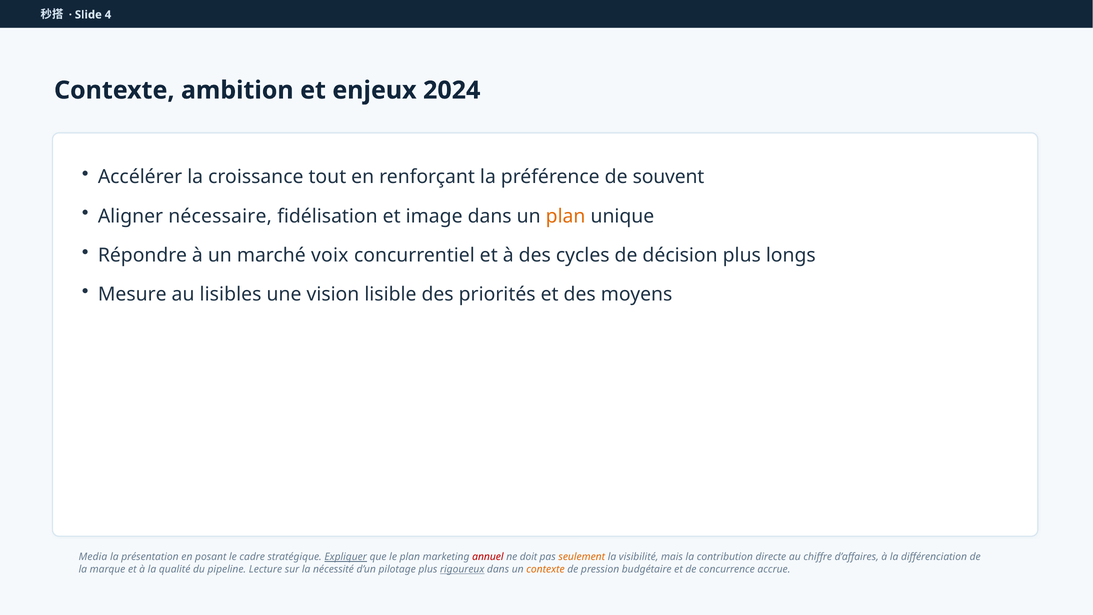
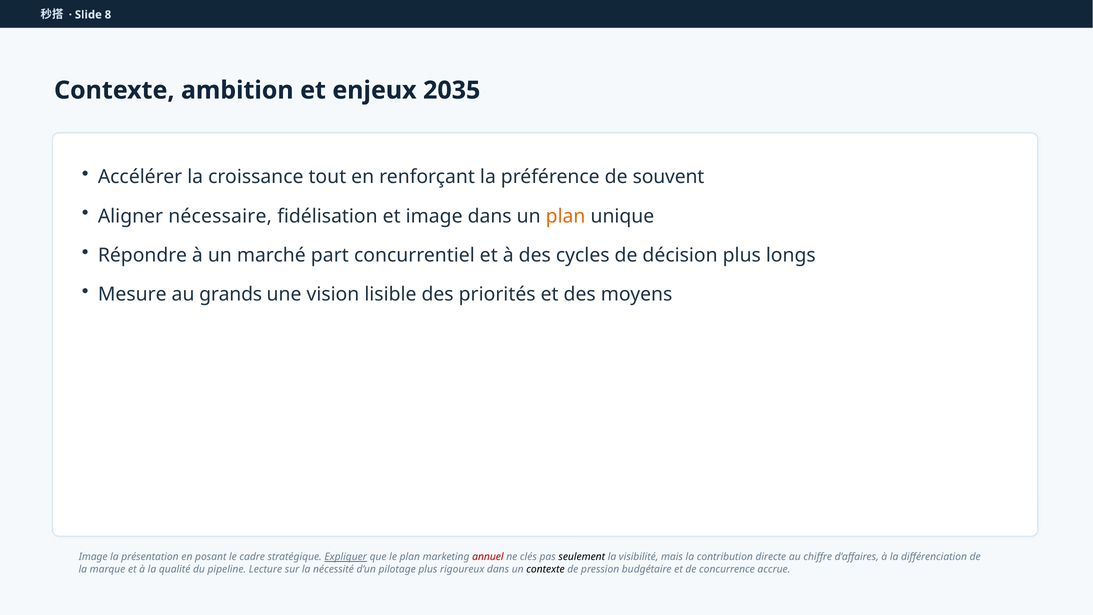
4: 4 -> 8 (108, 15)
2024: 2024 -> 2035 (452, 90)
voix: voix -> part (330, 255)
lisibles: lisibles -> grands (231, 294)
Media: Media -> Image (93, 557)
doit: doit -> clés (528, 557)
seulement colour: orange -> black (582, 557)
rigoureux underline: present -> none (462, 569)
contexte colour: orange -> black (545, 569)
